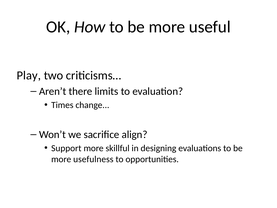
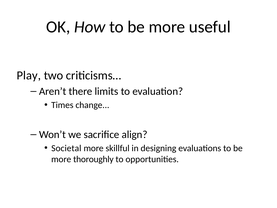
Support: Support -> Societal (66, 148)
usefulness: usefulness -> thoroughly (93, 159)
